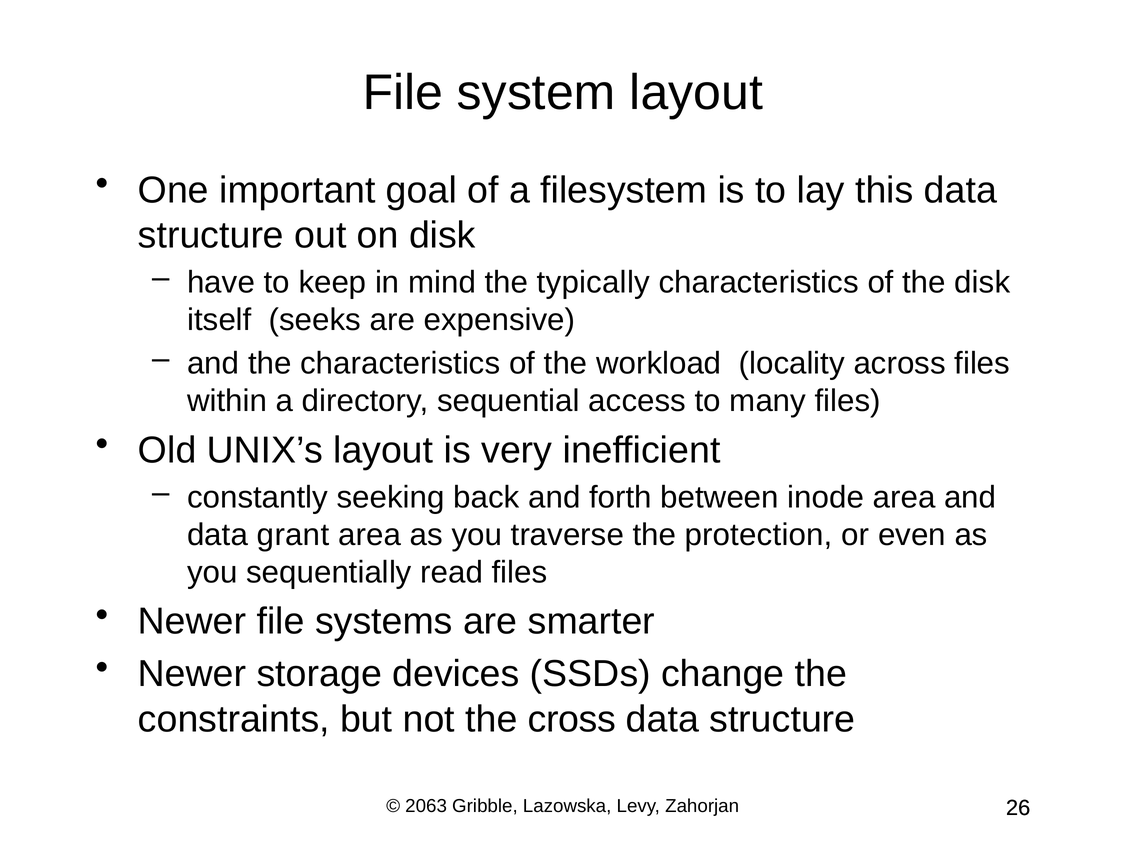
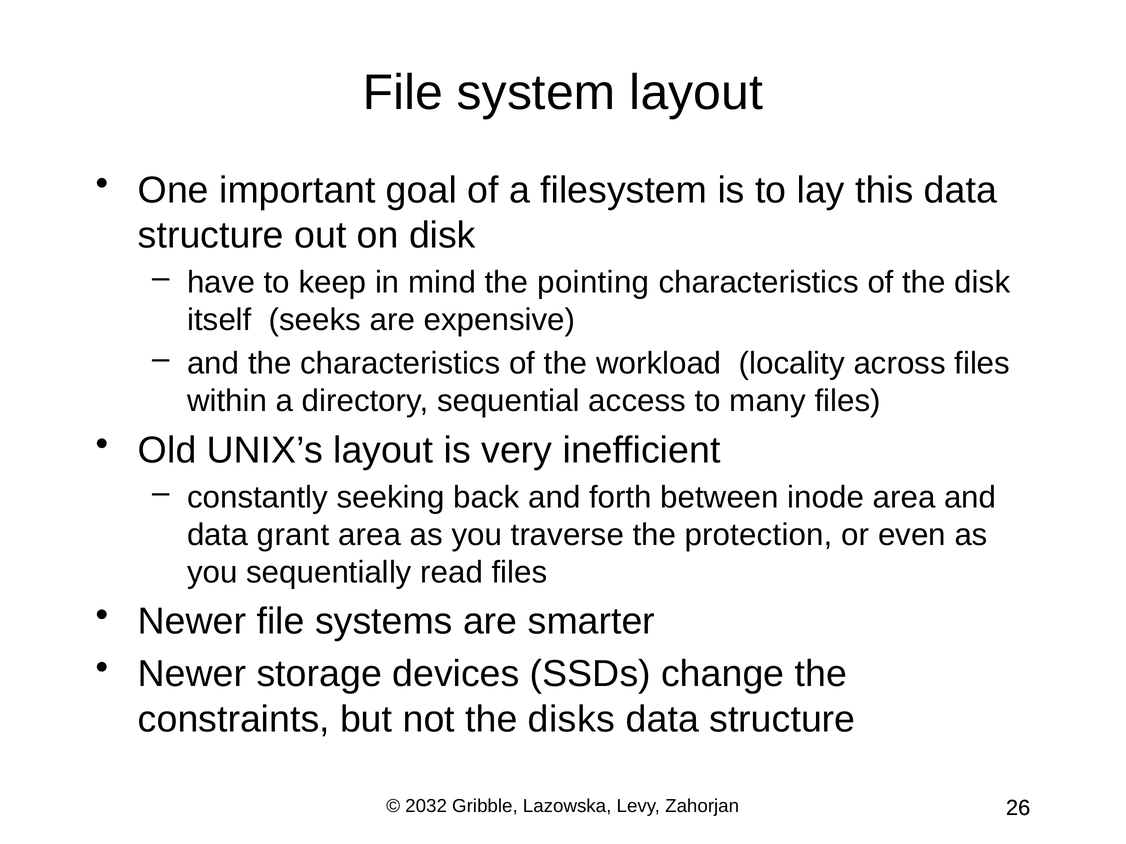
typically: typically -> pointing (593, 282)
cross: cross -> disks (571, 720)
2063: 2063 -> 2032 (426, 806)
